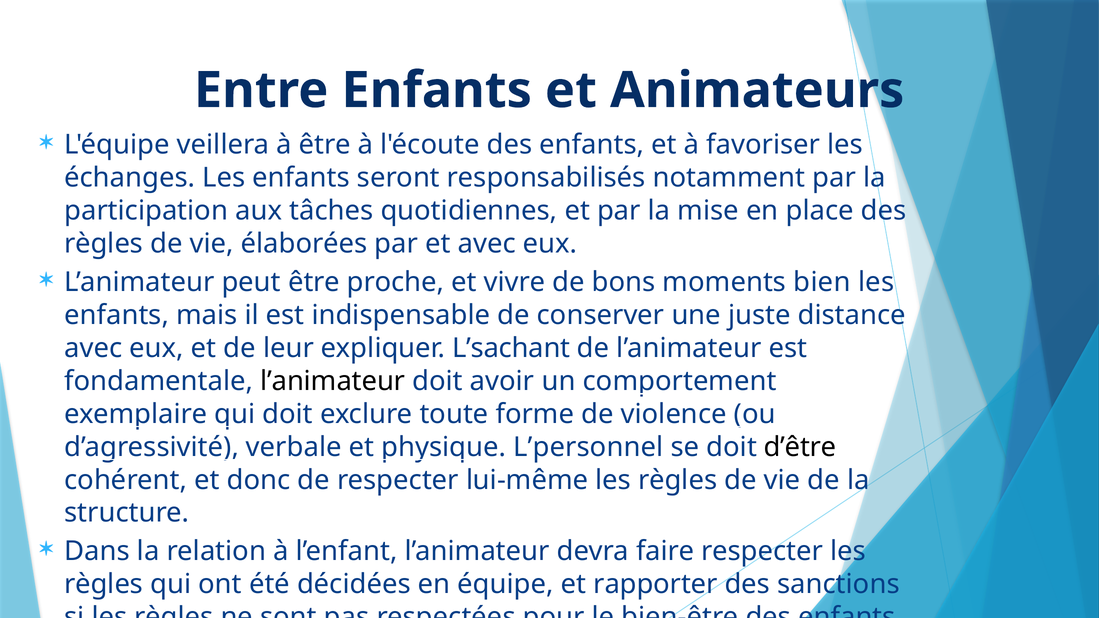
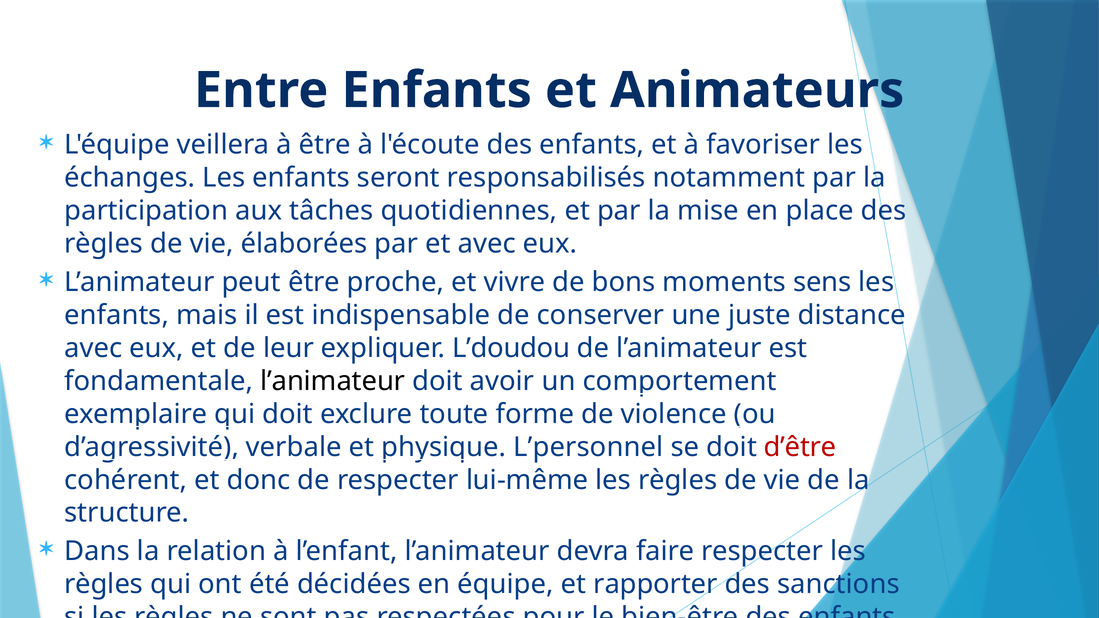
bien: bien -> sens (822, 282)
L’sachant: L’sachant -> L’doudou (511, 348)
d’être colour: black -> red (800, 447)
